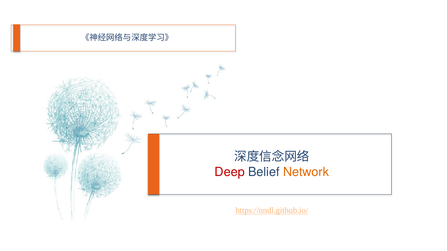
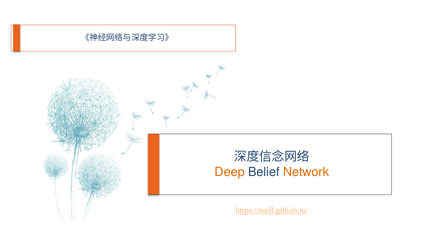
Deep colour: red -> orange (230, 172)
